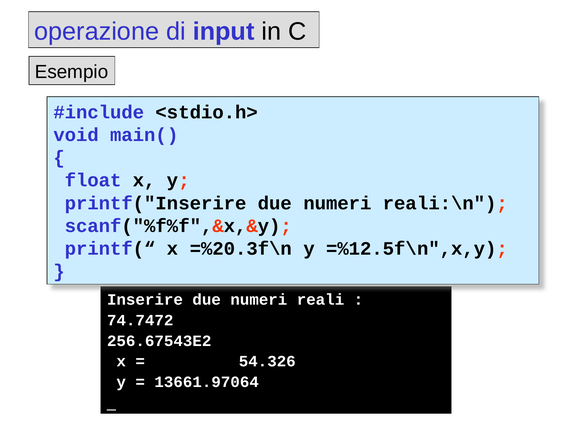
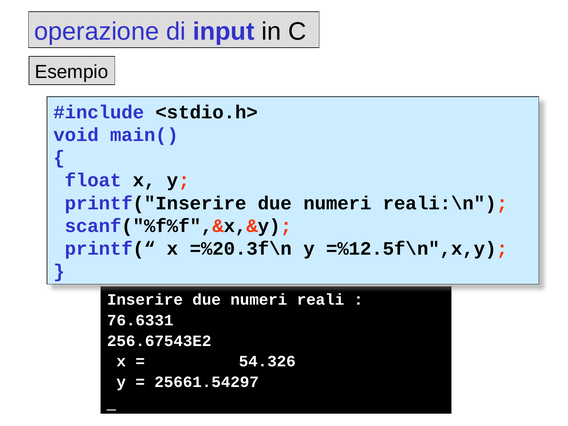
74.7472: 74.7472 -> 76.6331 (140, 320)
13661.97064: 13661.97064 -> 25661.54297 (207, 382)
